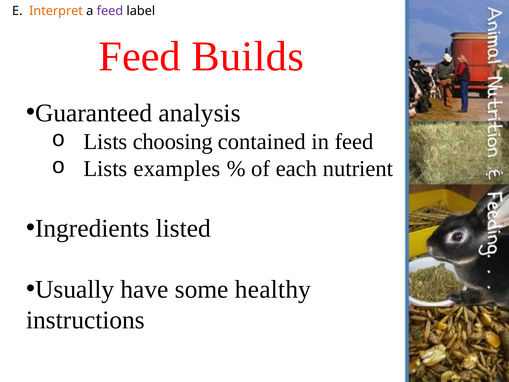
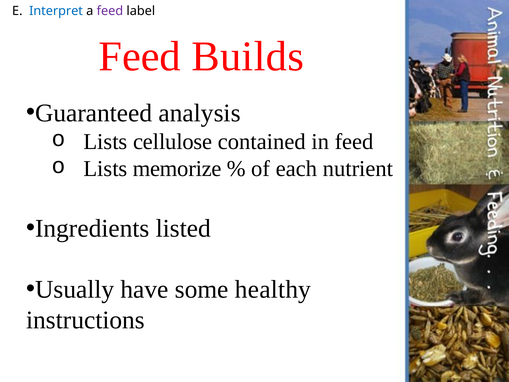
Interpret colour: orange -> blue (56, 11)
choosing: choosing -> cellulose (173, 142)
examples: examples -> memorize (177, 169)
